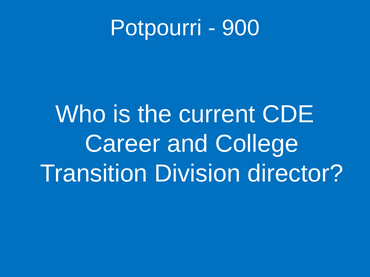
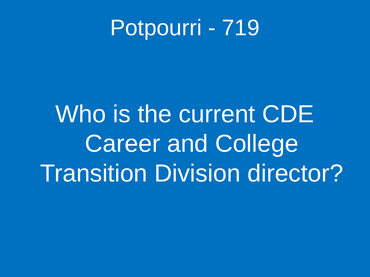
900: 900 -> 719 (241, 28)
